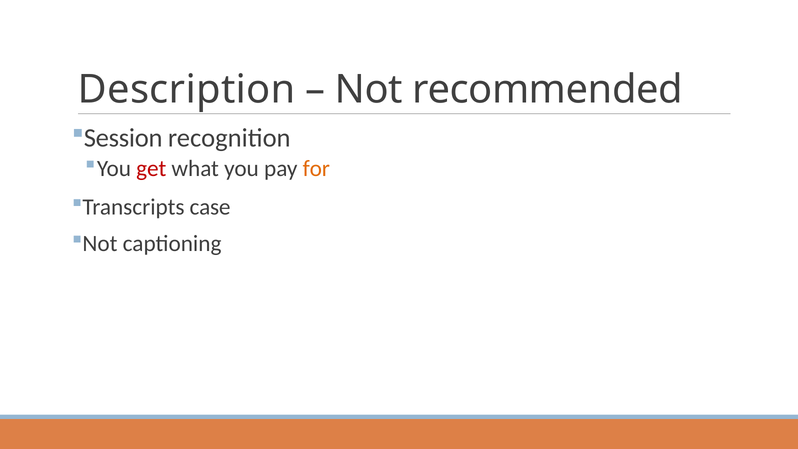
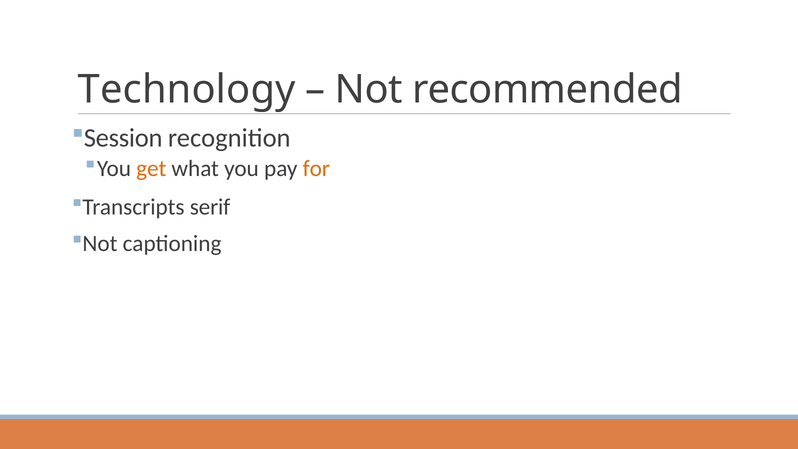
Description: Description -> Technology (187, 89)
get colour: red -> orange (151, 168)
case: case -> serif (210, 207)
